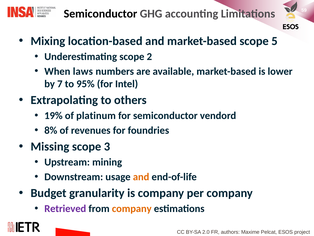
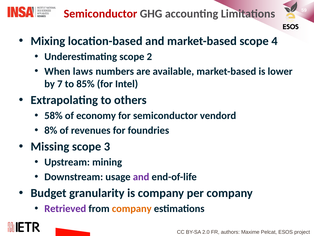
Semiconductor colour: black -> red (100, 14)
5: 5 -> 4 (275, 41)
95%: 95% -> 85% (86, 84)
19%: 19% -> 58% (53, 116)
platinum: platinum -> economy (96, 116)
and colour: orange -> purple (141, 177)
